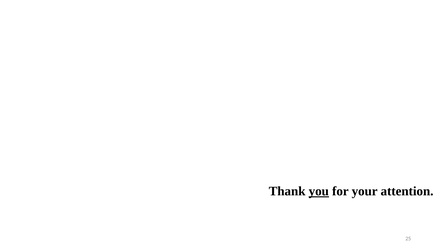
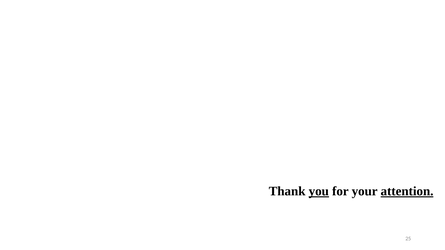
attention underline: none -> present (407, 192)
